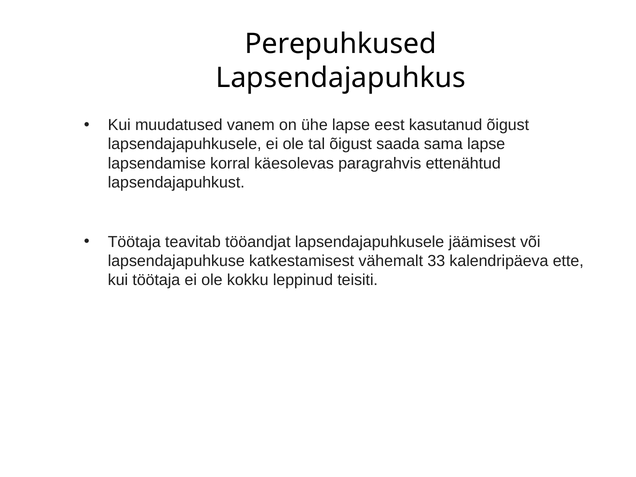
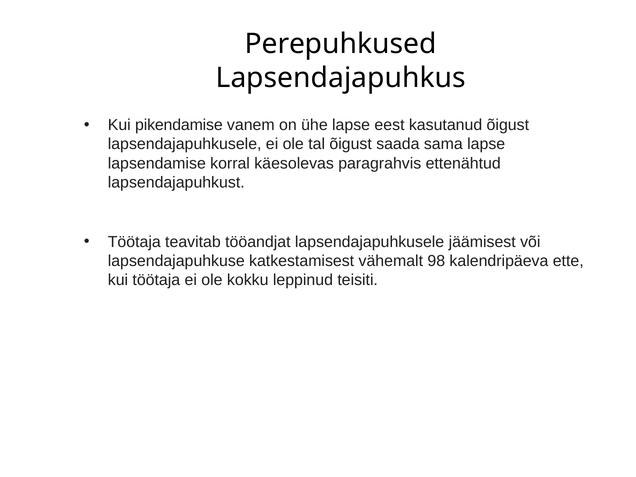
muudatused: muudatused -> pikendamise (179, 125)
33: 33 -> 98 (436, 261)
